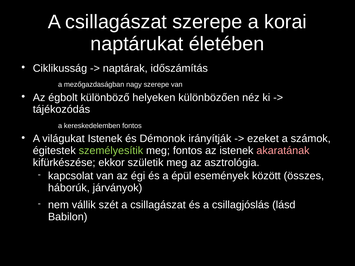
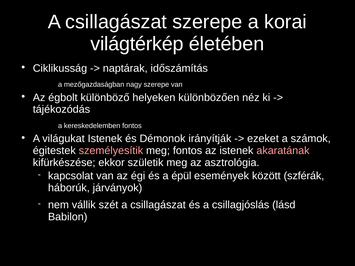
naptárukat: naptárukat -> világtérkép (137, 44)
személyesítik colour: light green -> pink (111, 151)
összes: összes -> szférák (304, 176)
